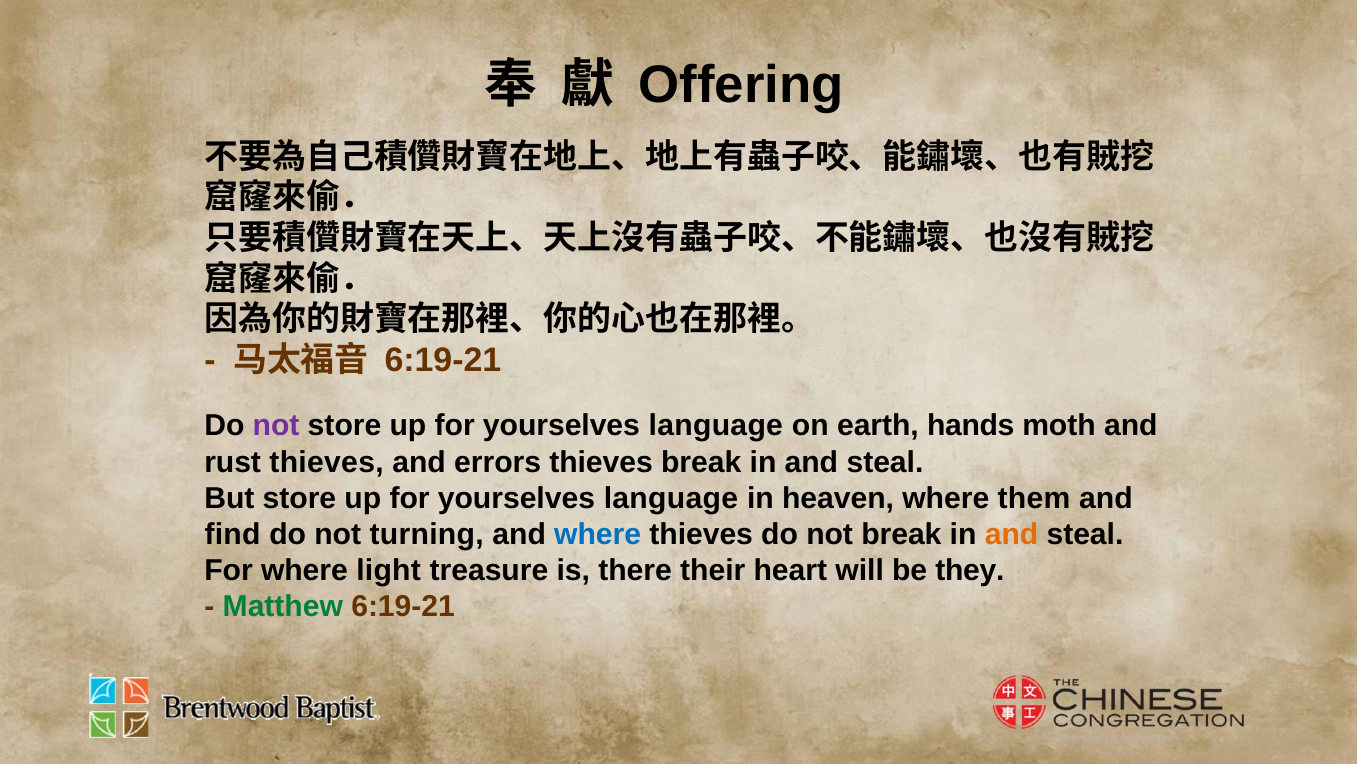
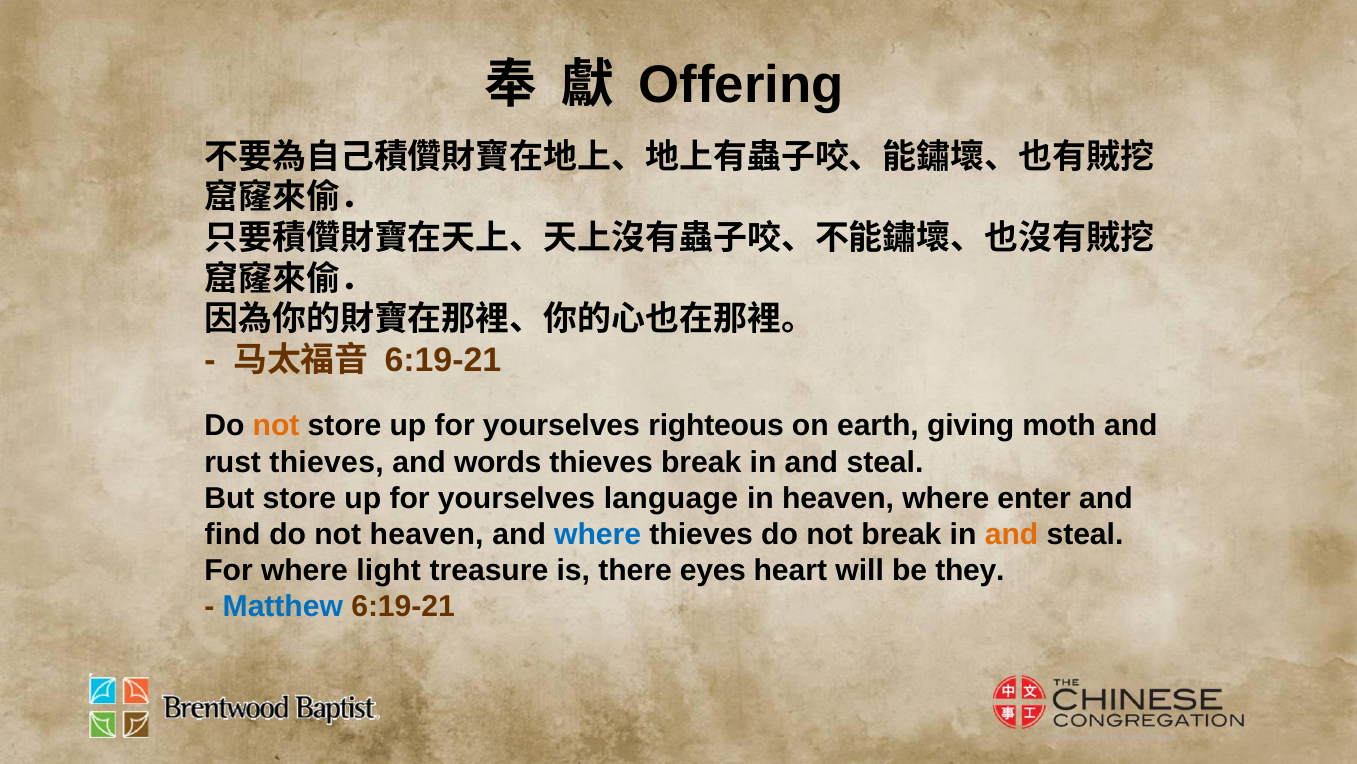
not colour: purple -> orange (276, 426)
language: language -> righteous (716, 426)
hands: hands -> giving (971, 426)
errors: errors -> words (498, 462)
them: them -> enter (1034, 498)
not turning: turning -> heaven (427, 534)
their: their -> eyes (713, 570)
Matthew colour: green -> blue (283, 606)
